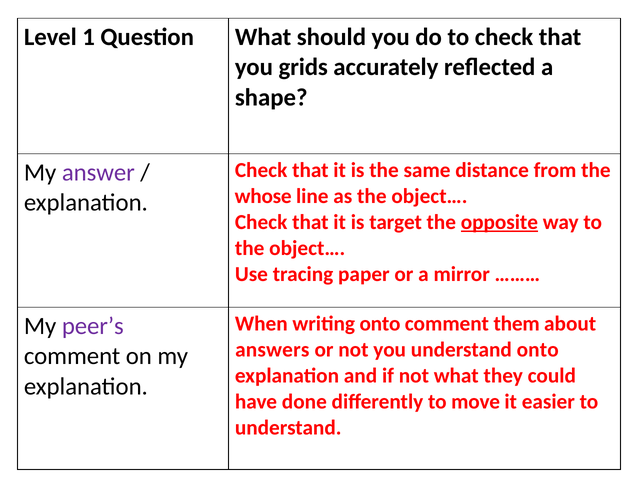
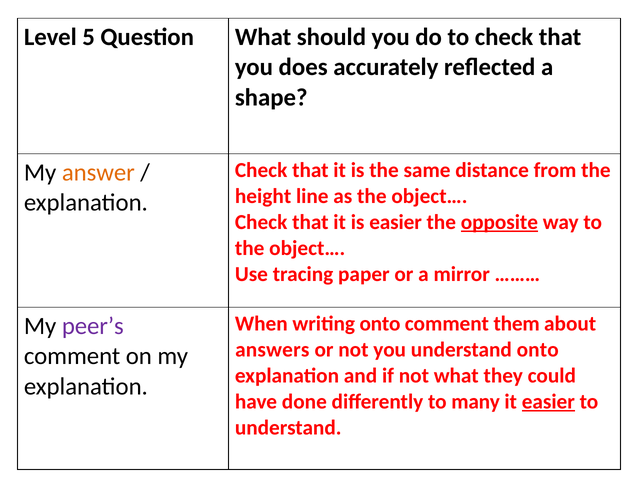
1: 1 -> 5 (89, 37)
grids: grids -> does (303, 67)
answer colour: purple -> orange (98, 172)
whose: whose -> height (263, 196)
is target: target -> easier (396, 222)
move: move -> many (476, 401)
easier underline: none -> present (548, 401)
